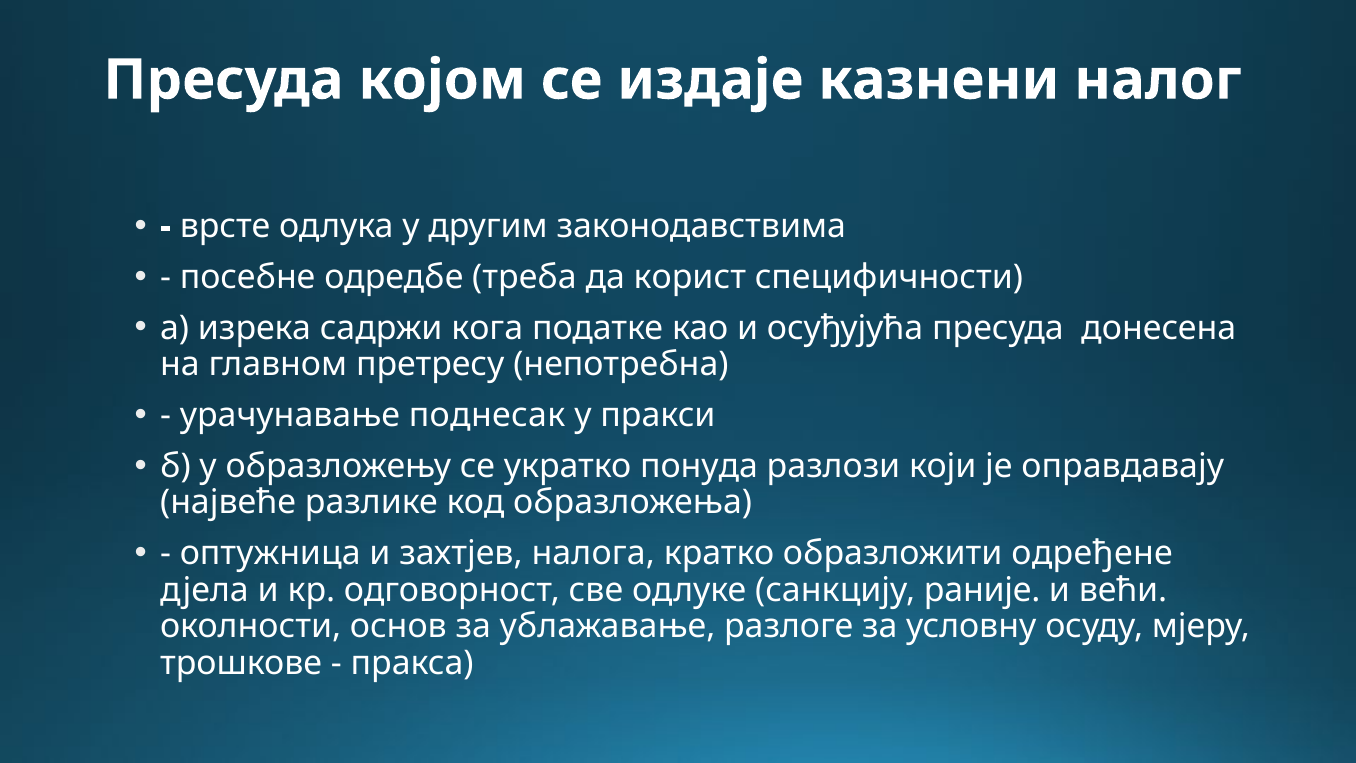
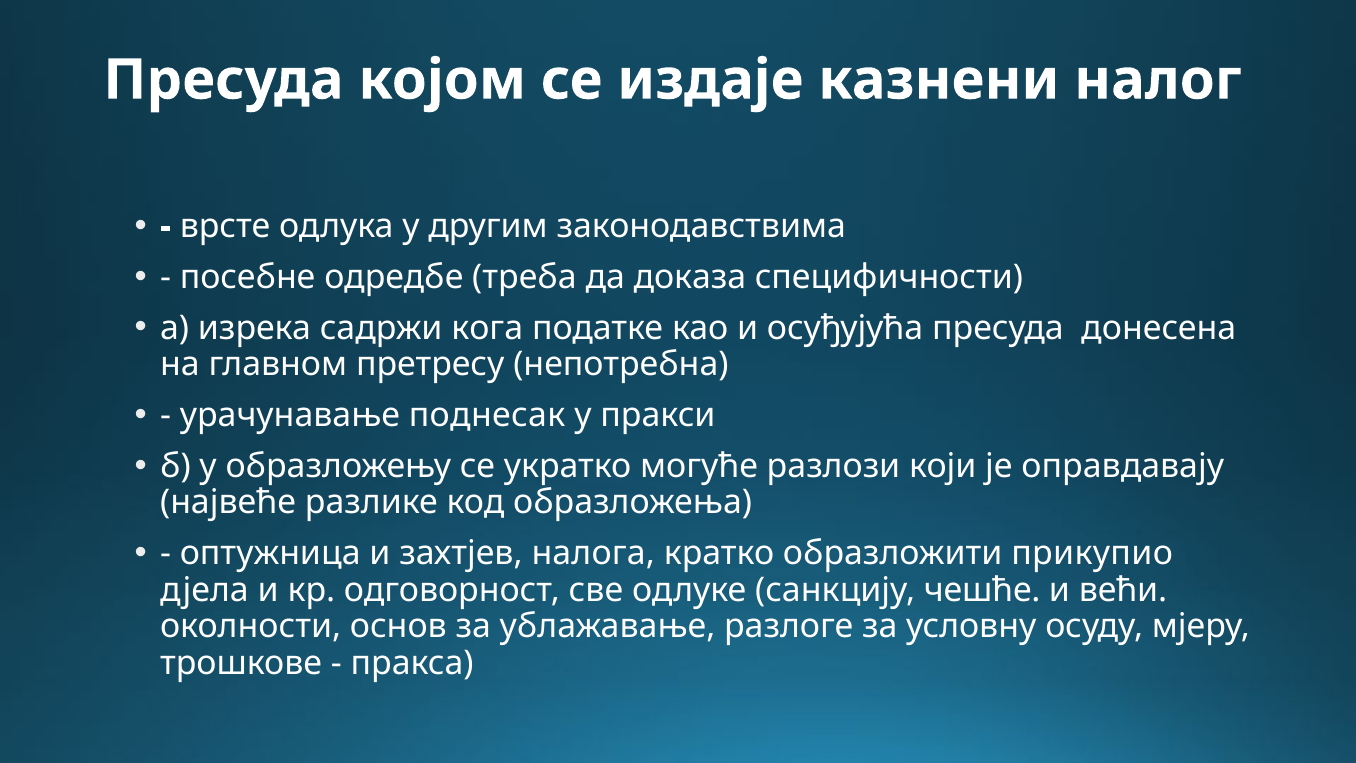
корист: корист -> доказа (690, 277)
понуда: понуда -> могуће (699, 466)
одређене: одређене -> прикупио (1092, 553)
раније: раније -> чешће (982, 590)
